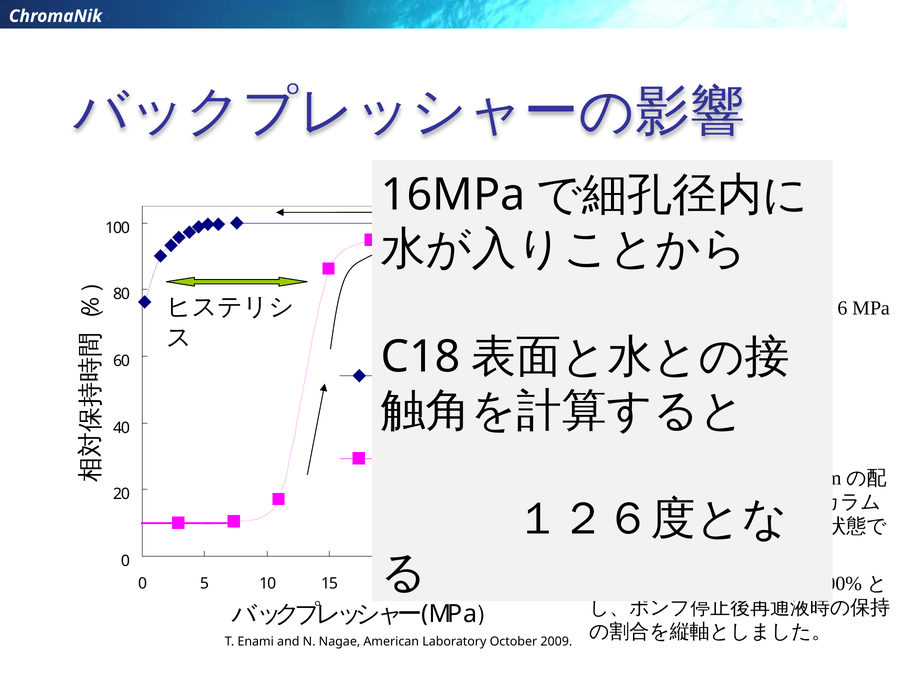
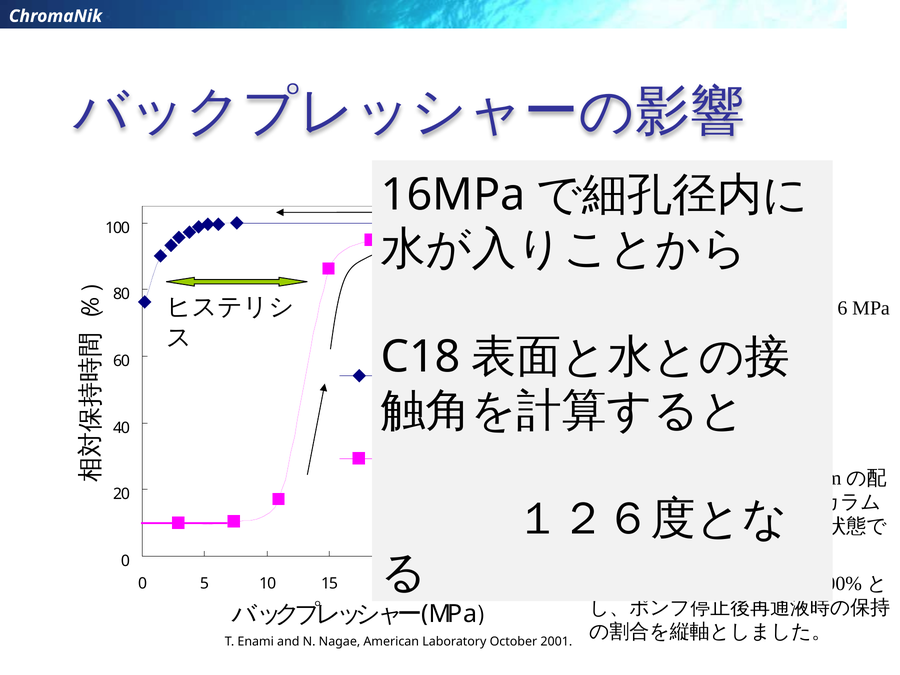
2009: 2009 -> 2001 (556, 642)
